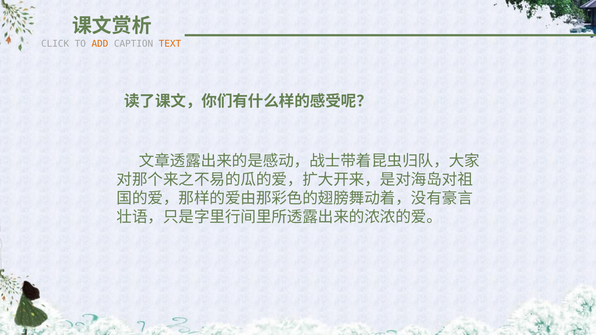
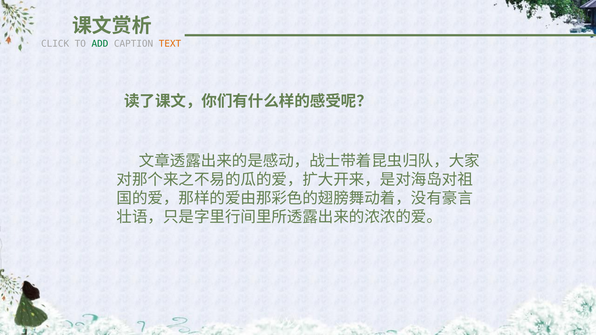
ADD colour: orange -> green (100, 44)
